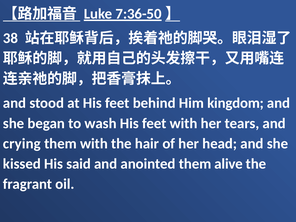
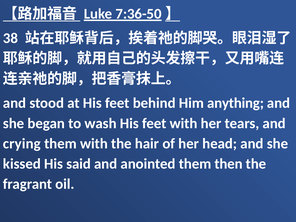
kingdom: kingdom -> anything (236, 103)
alive: alive -> then (229, 164)
